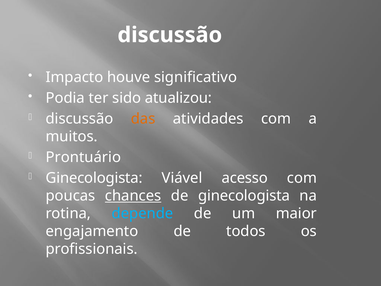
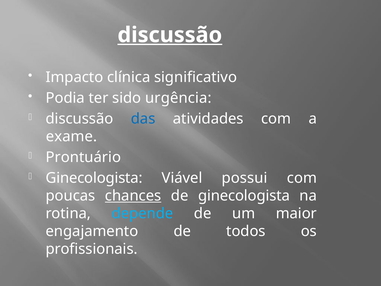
discussão underline: none -> present (170, 35)
houve: houve -> clínica (129, 77)
atualizou: atualizou -> urgência (178, 98)
das colour: orange -> blue (143, 119)
muitos: muitos -> exame (71, 136)
acesso: acesso -> possui (245, 178)
